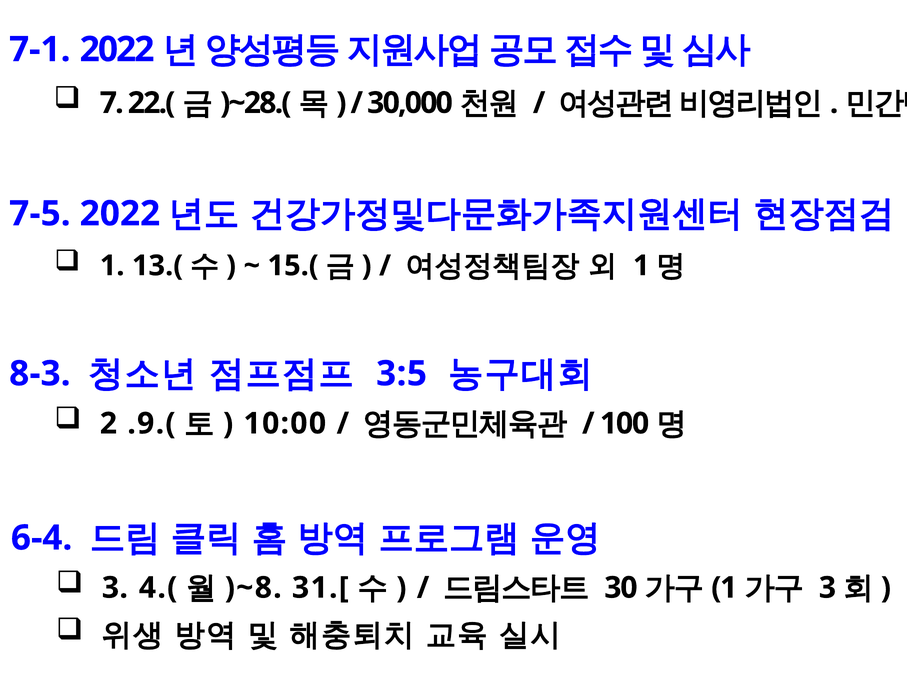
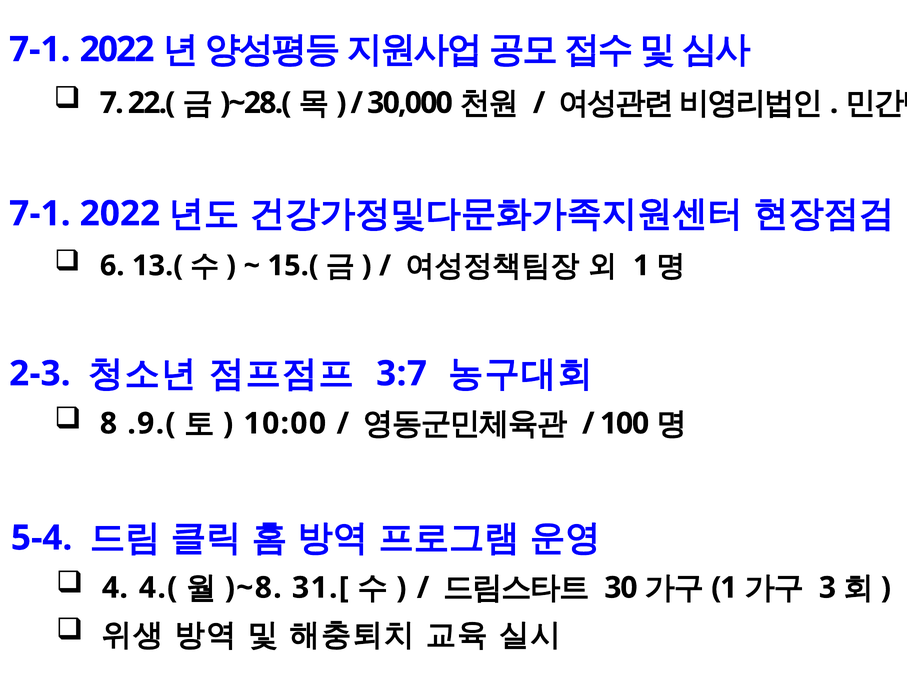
7-5: 7-5 -> 7-1 (40, 214)
1: 1 -> 6 (112, 266)
8-3: 8-3 -> 2-3 (40, 374)
3:5: 3:5 -> 3:7 (402, 374)
2: 2 -> 8 (108, 424)
6-4: 6-4 -> 5-4 (42, 538)
3: 3 -> 4 (115, 588)
